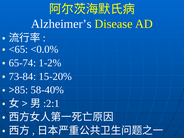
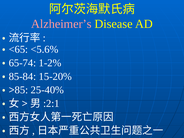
Alzheimer’s colour: white -> pink (61, 24)
<0.0%: <0.0% -> <5.6% (44, 49)
73-84: 73-84 -> 85-84 (22, 76)
58-40%: 58-40% -> 25-40% (47, 90)
